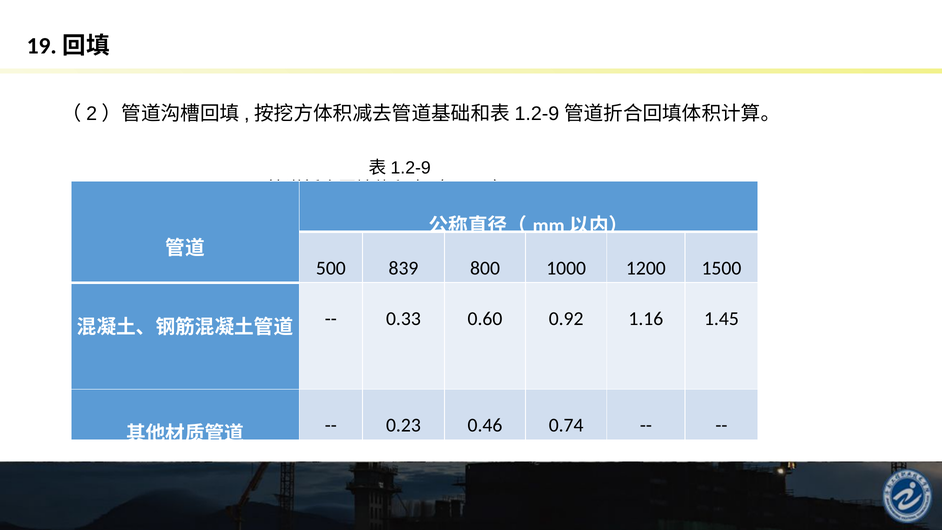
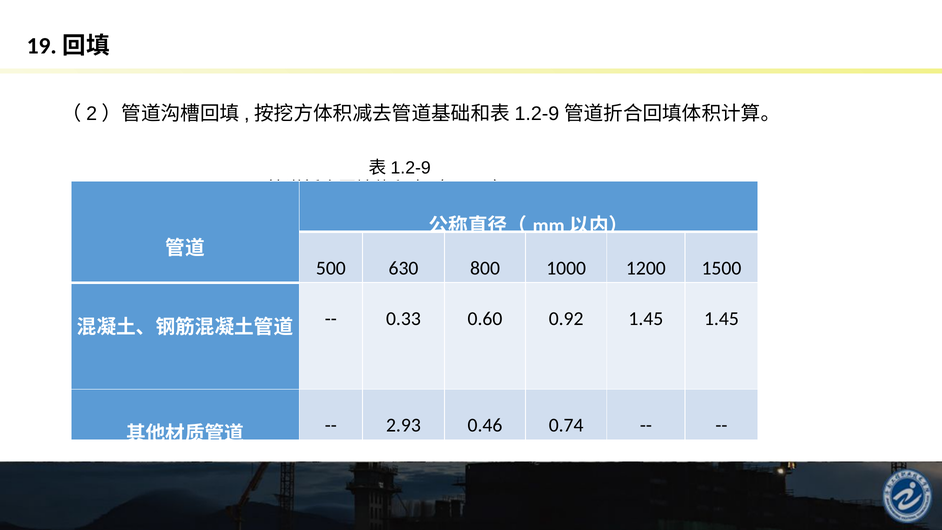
839: 839 -> 630 (403, 268)
0.92 1.16: 1.16 -> 1.45 (646, 319)
0.23: 0.23 -> 2.93 (403, 425)
